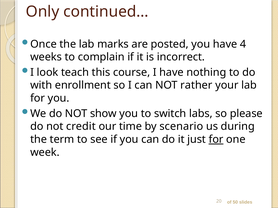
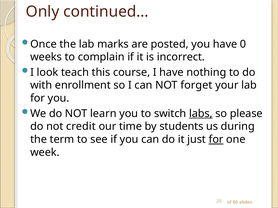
4: 4 -> 0 (243, 44)
rather: rather -> forget (196, 85)
show: show -> learn (103, 114)
labs underline: none -> present (201, 114)
scenario: scenario -> students (181, 127)
